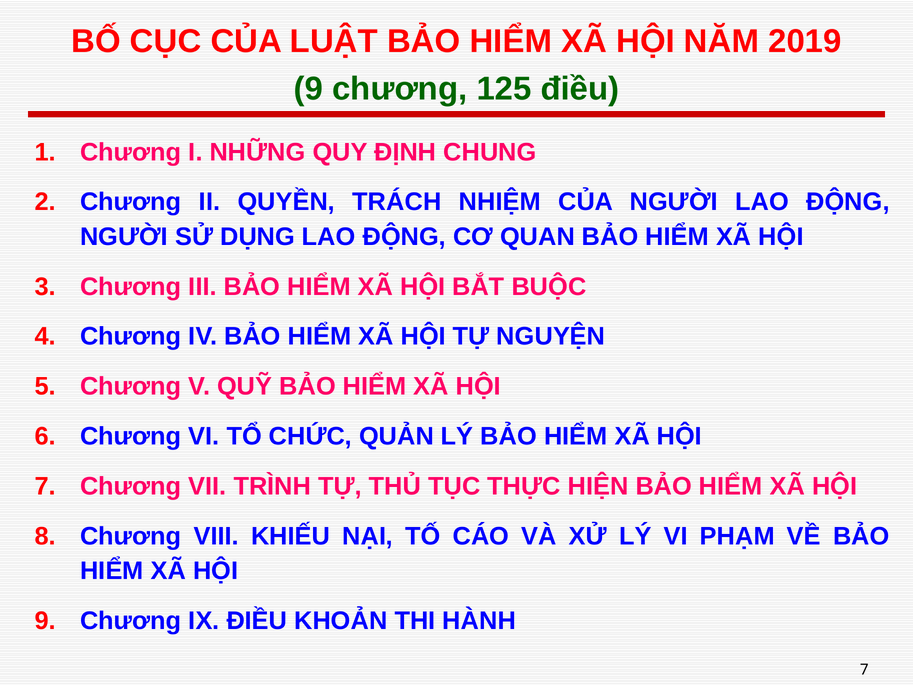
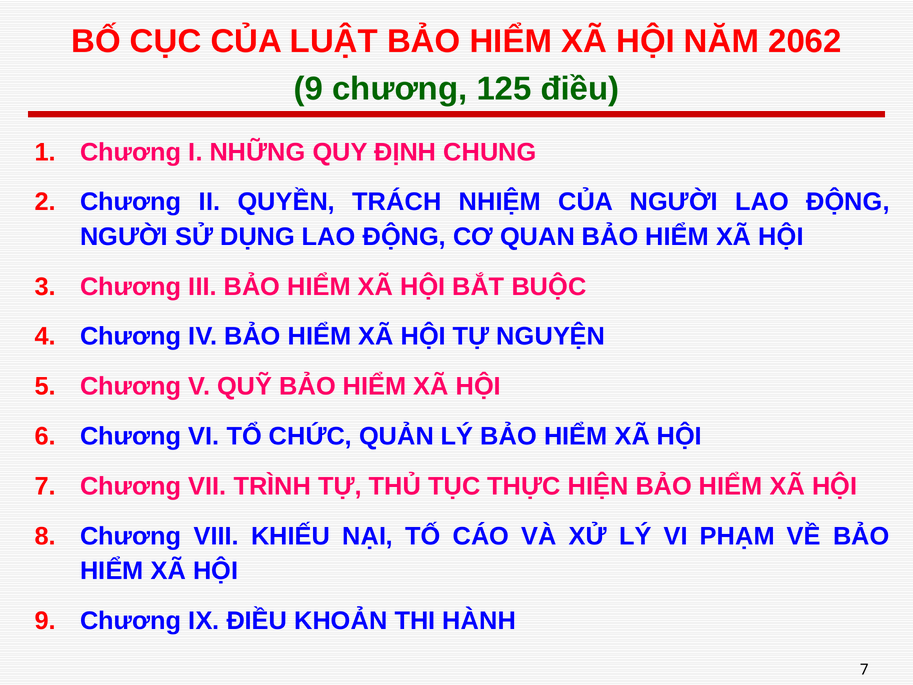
2019: 2019 -> 2062 (805, 41)
